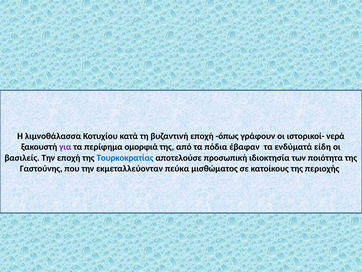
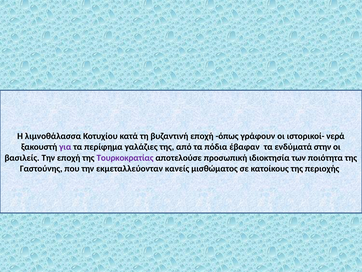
ομορφιά: ομορφιά -> γαλάζιες (141, 147)
είδη: είδη -> στην (323, 147)
Τουρκοκρατίας colour: blue -> purple (125, 157)
πεύκα: πεύκα -> κανείς (177, 168)
